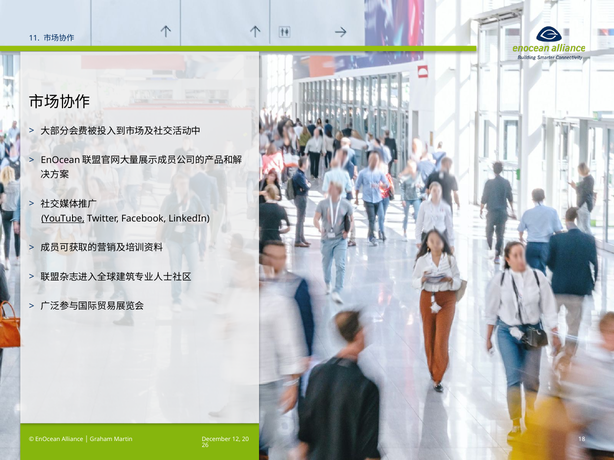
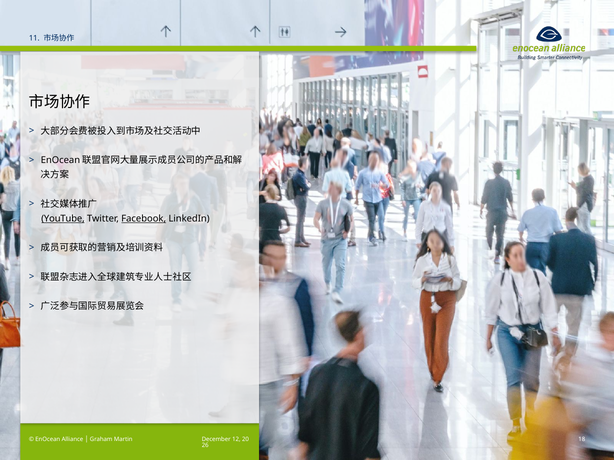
Facebook underline: none -> present (144, 219)
